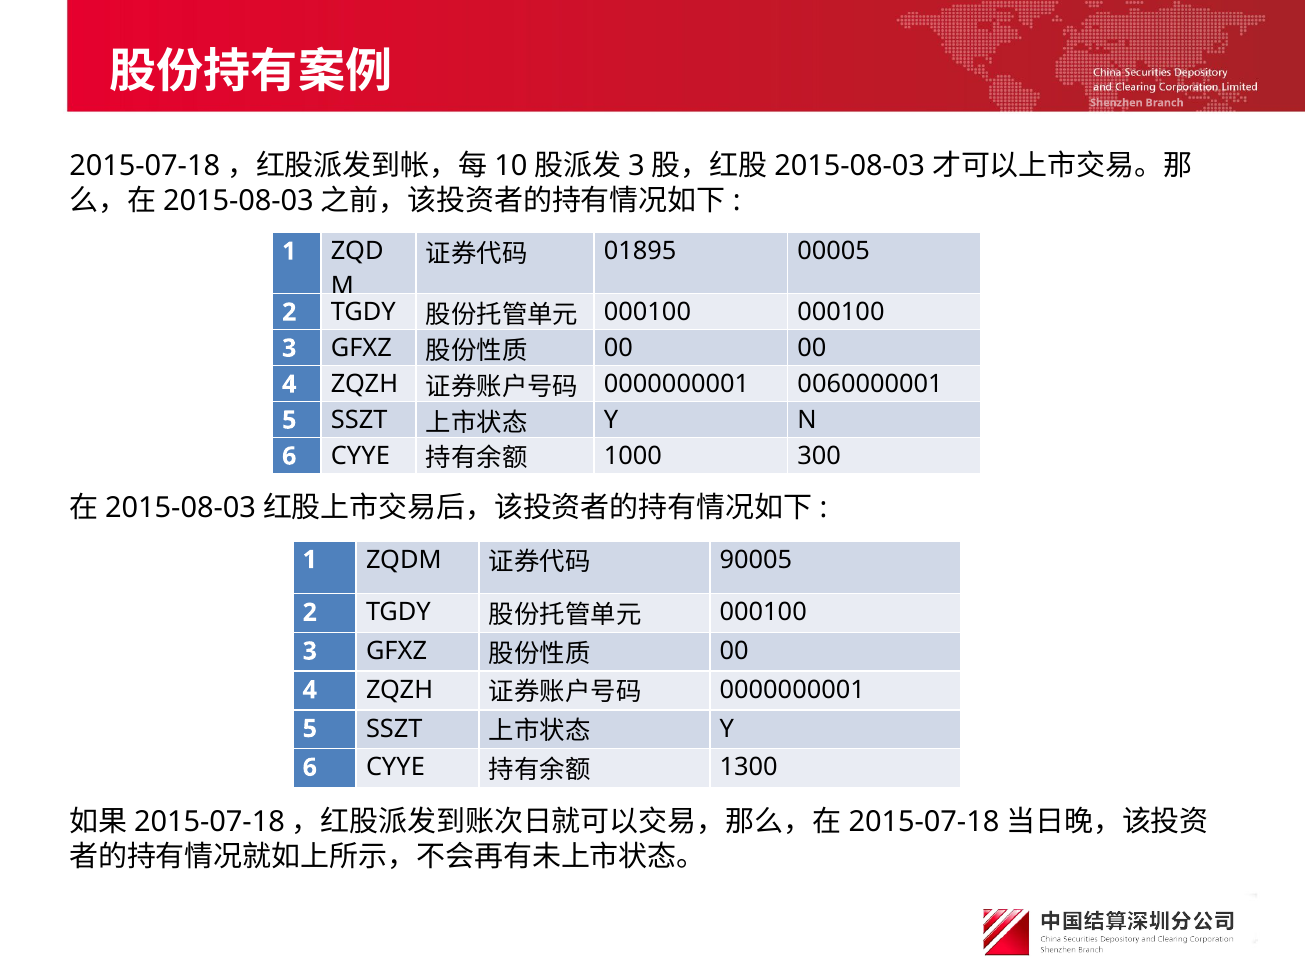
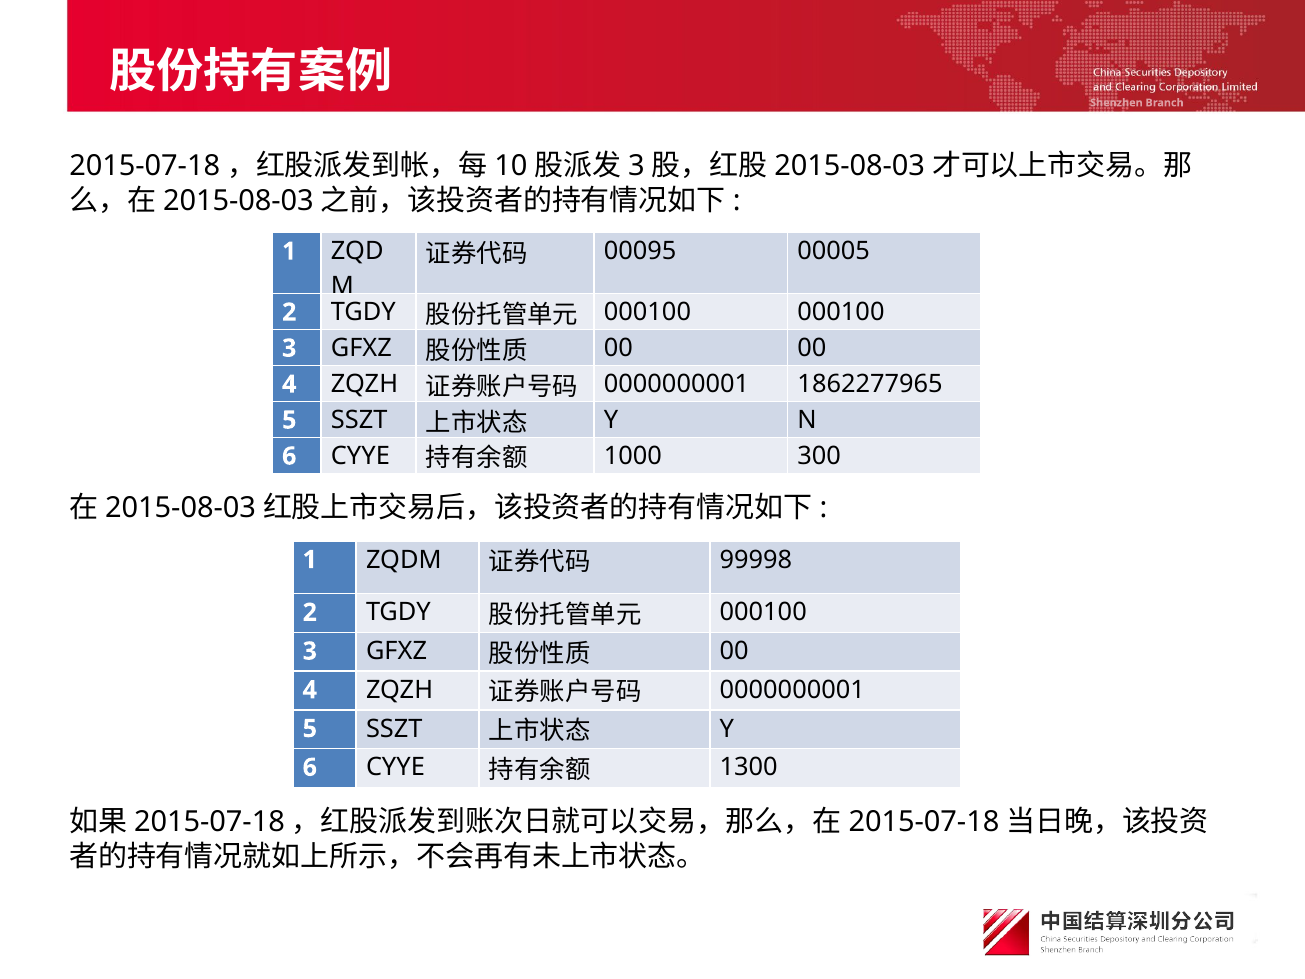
01895: 01895 -> 00095 (640, 251)
0060000001: 0060000001 -> 1862277965 (870, 384)
90005: 90005 -> 99998 (756, 560)
